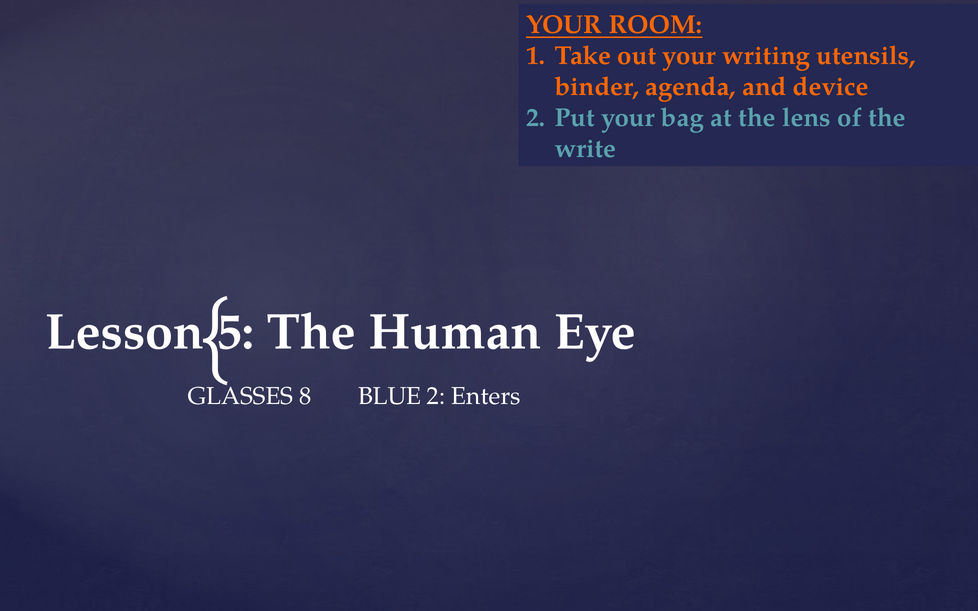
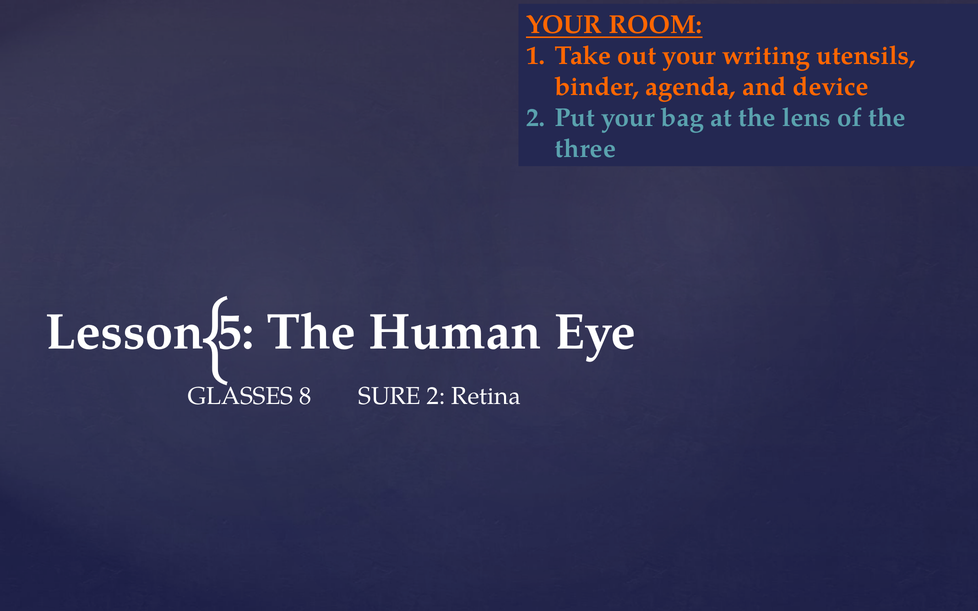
write: write -> three (585, 149)
BLUE: BLUE -> SURE (390, 396)
Enters: Enters -> Retina (486, 396)
